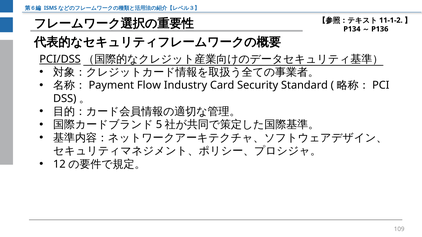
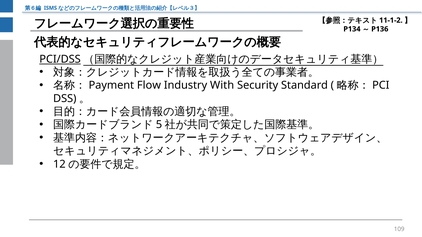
Card: Card -> With (222, 85)
